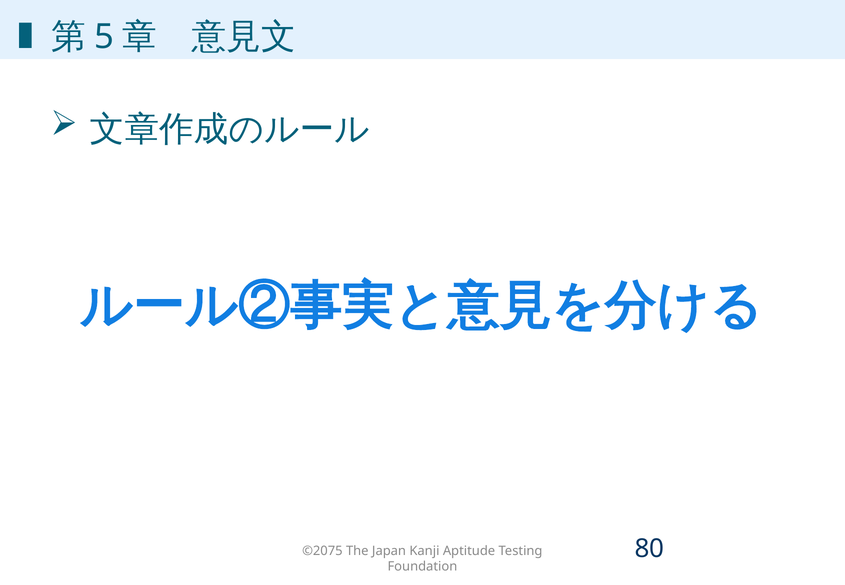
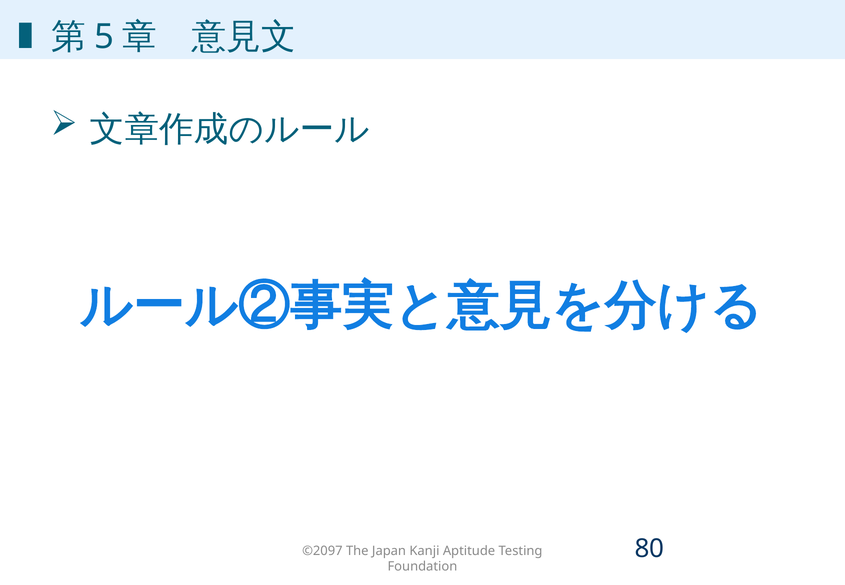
©2075: ©2075 -> ©2097 (322, 551)
